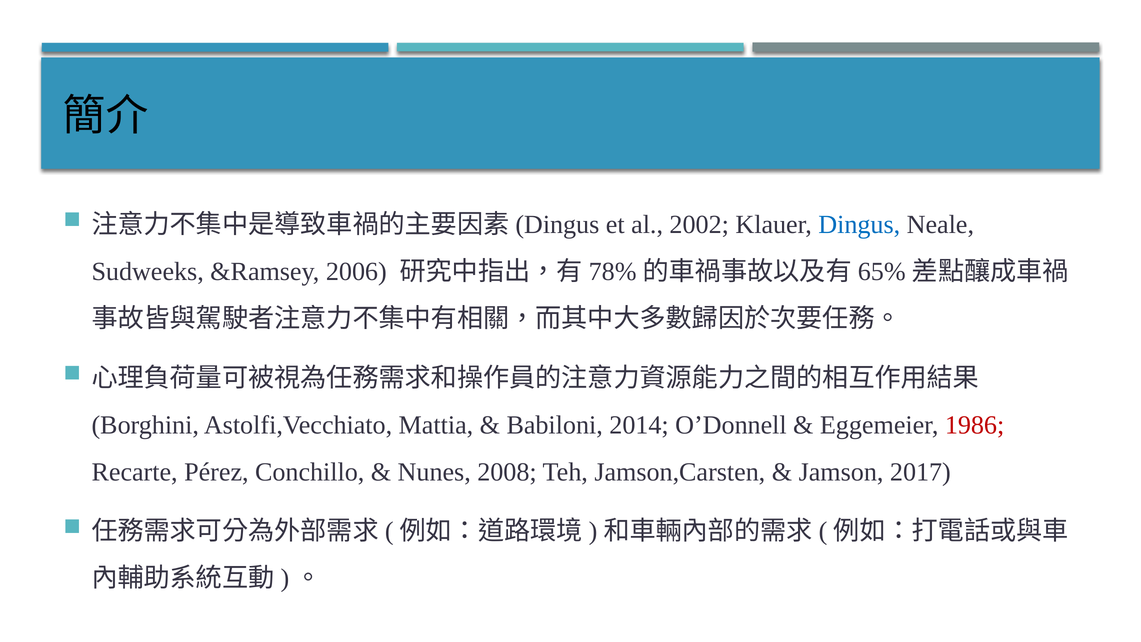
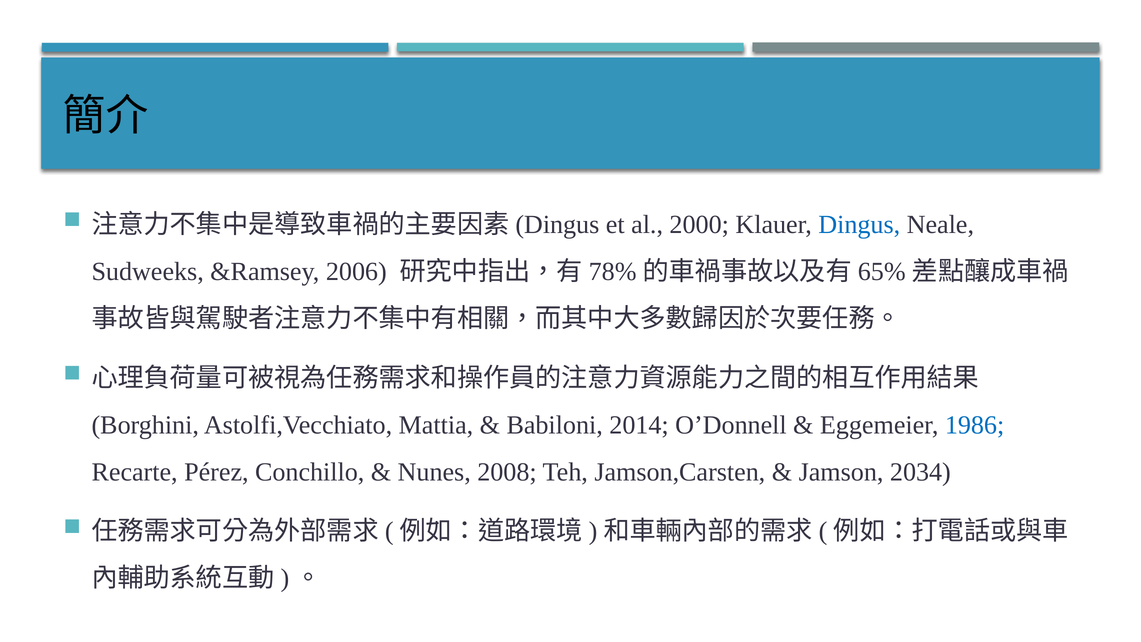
2002: 2002 -> 2000 (699, 224)
1986 colour: red -> blue (975, 425)
2017: 2017 -> 2034 (920, 472)
